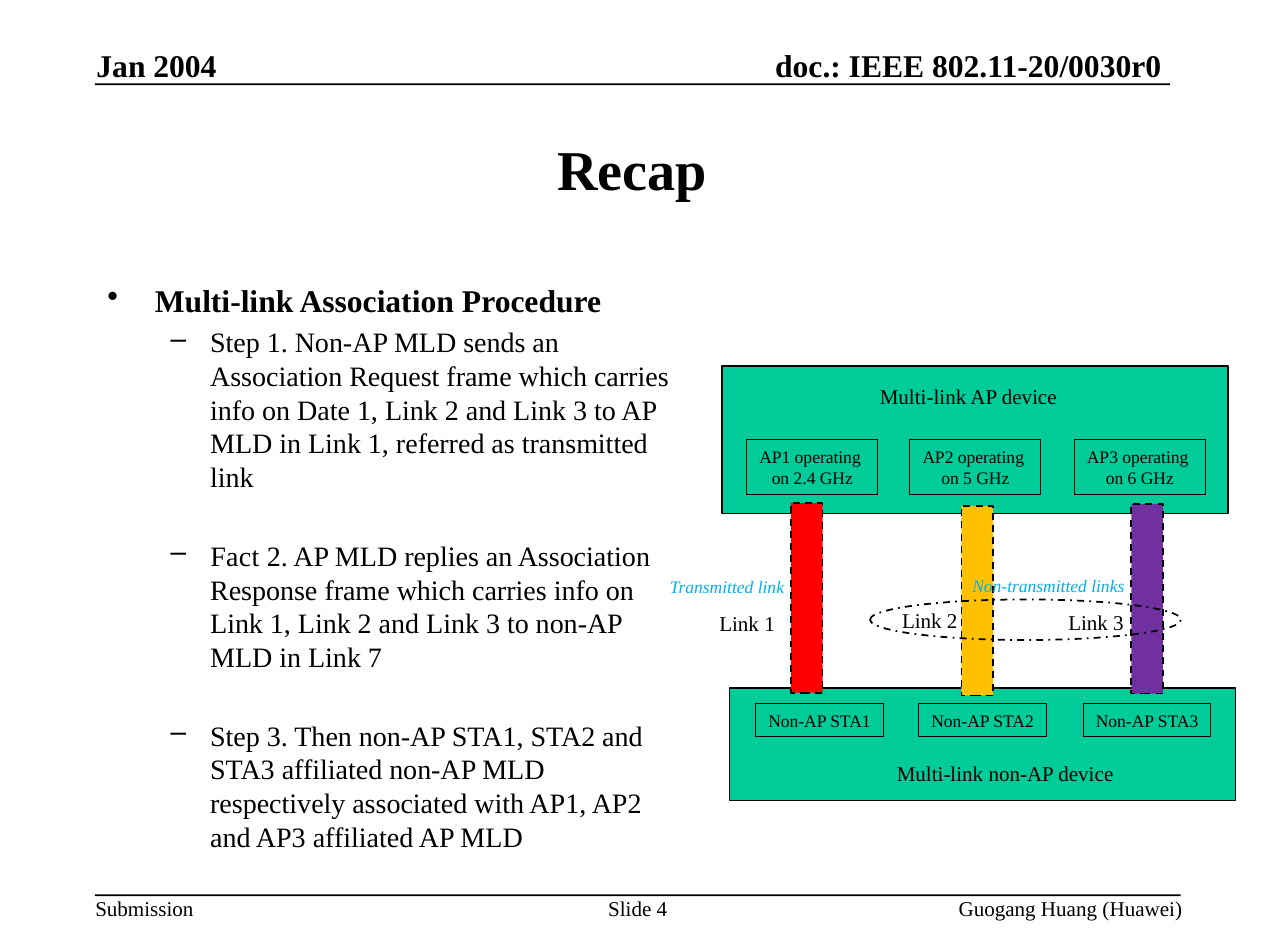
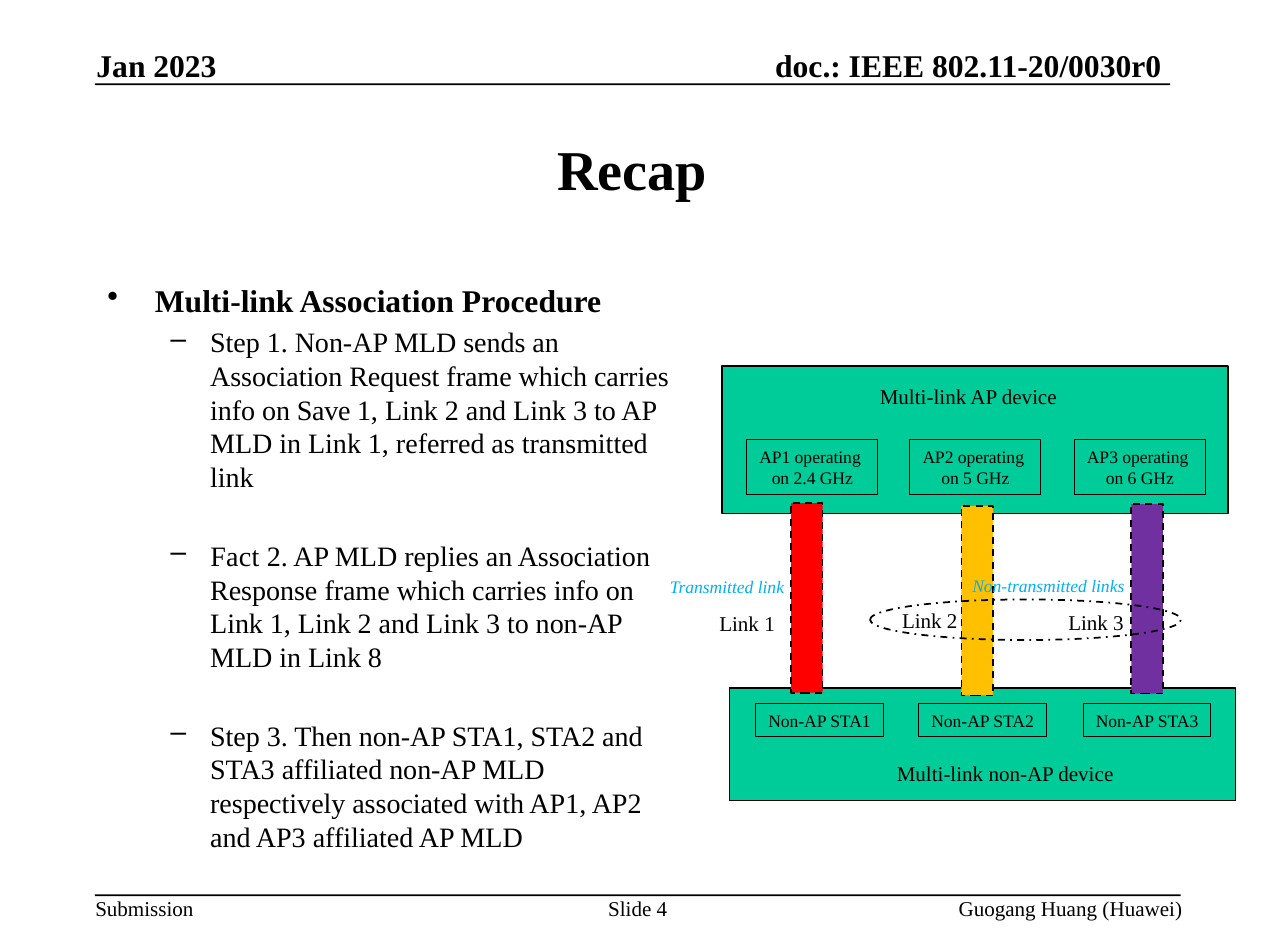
2004: 2004 -> 2023 (185, 68)
Date: Date -> Save (324, 411)
7: 7 -> 8 (375, 659)
